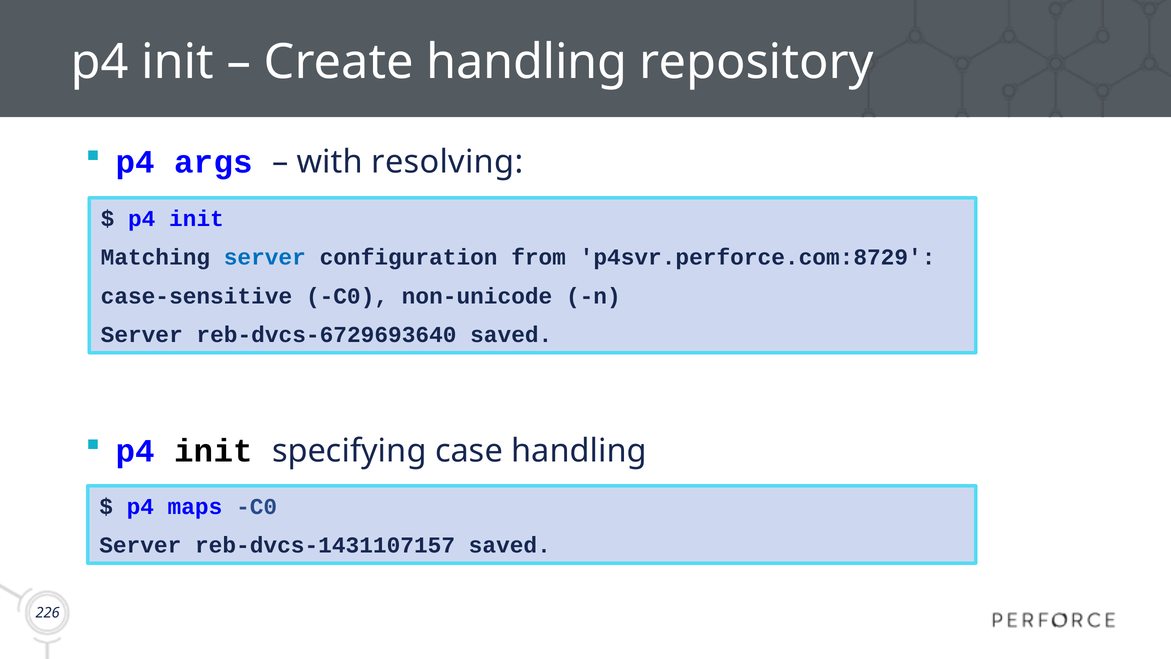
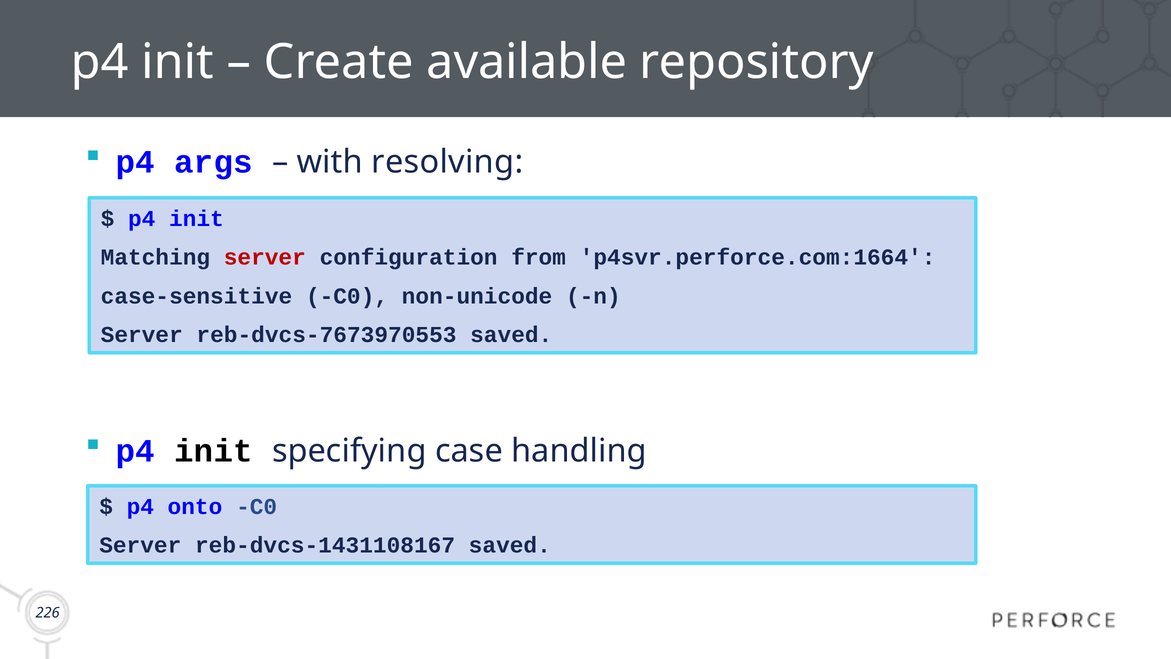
Create handling: handling -> available (527, 62)
server colour: blue -> red (265, 257)
p4svr.perforce.com:8729: p4svr.perforce.com:8729 -> p4svr.perforce.com:1664 (758, 257)
reb-dvcs-6729693640: reb-dvcs-6729693640 -> reb-dvcs-7673970553 (326, 335)
maps: maps -> onto (195, 506)
reb-dvcs-1431107157: reb-dvcs-1431107157 -> reb-dvcs-1431108167 (325, 545)
